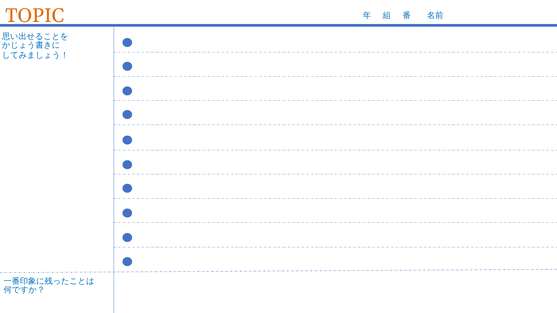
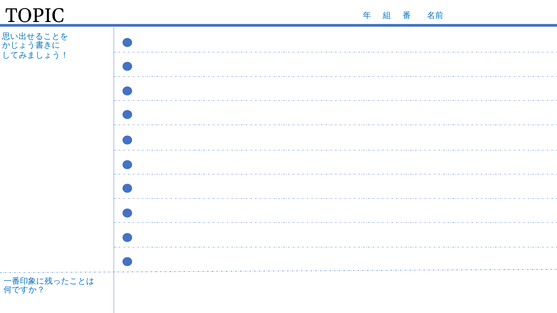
TOPIC colour: orange -> black (35, 16)
